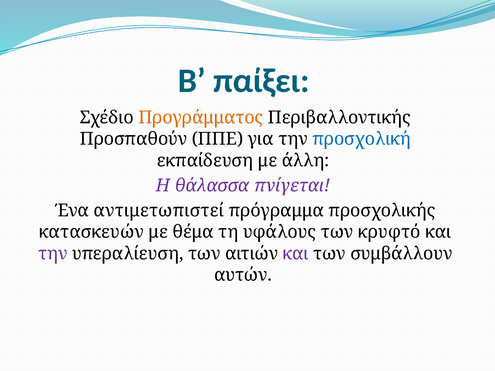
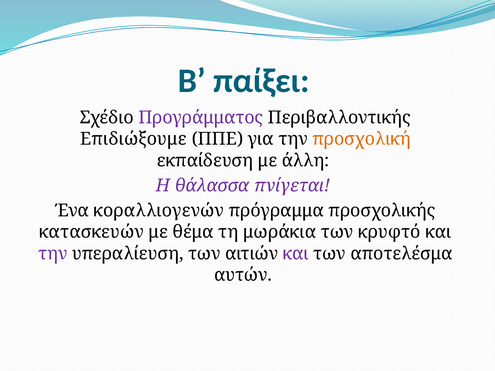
Προγράμματος colour: orange -> purple (201, 118)
Προσπαθούν: Προσπαθούν -> Επιδιώξουμε (133, 139)
προσχολική colour: blue -> orange (362, 139)
αντιμετωπιστεί: αντιμετωπιστεί -> κοραλλιογενών (159, 211)
υφάλους: υφάλους -> μωράκια (280, 232)
συμβάλλουν: συμβάλλουν -> αποτελέσμα (401, 254)
